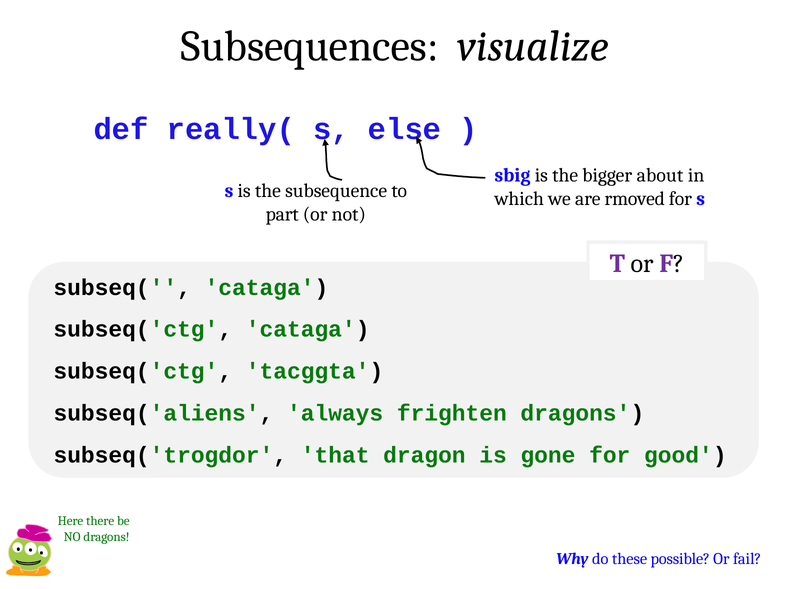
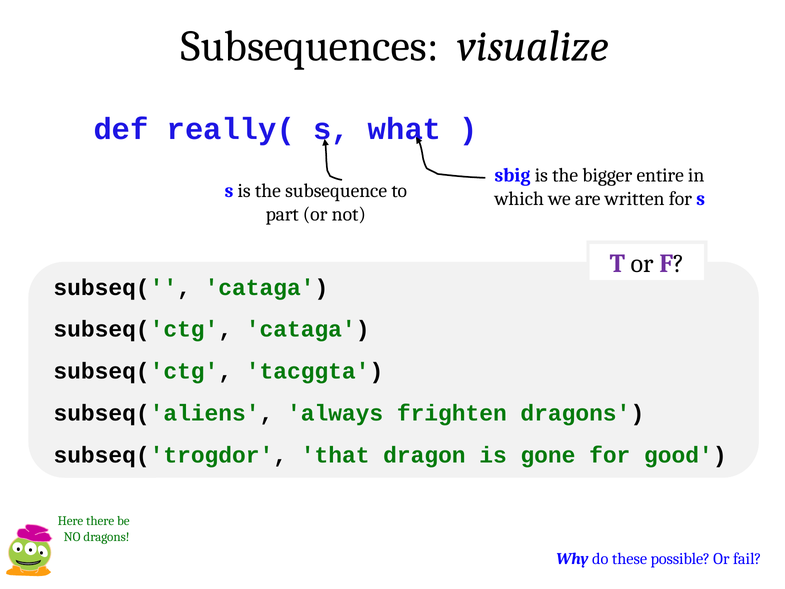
else: else -> what (405, 129)
about: about -> entire (660, 175)
rmoved: rmoved -> written (635, 199)
